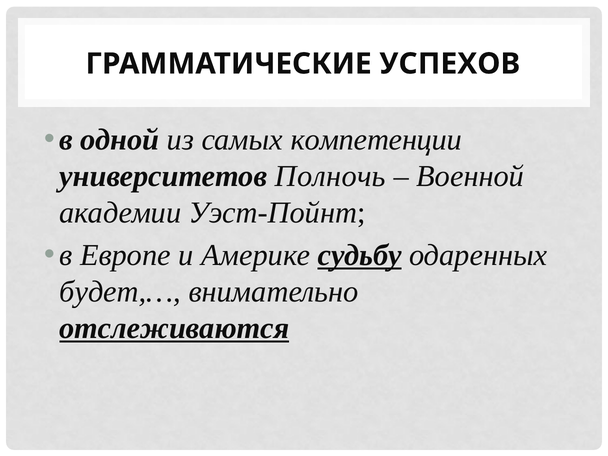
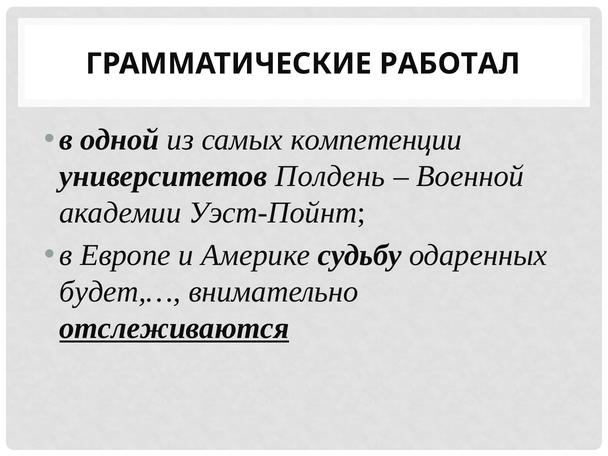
УСПЕХОВ: УСПЕХОВ -> РАБОТАЛ (450, 64)
Полночь: Полночь -> Полдень (330, 176)
судьбу underline: present -> none (360, 255)
